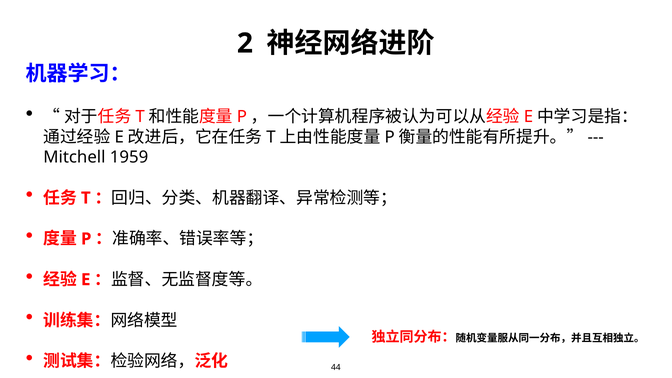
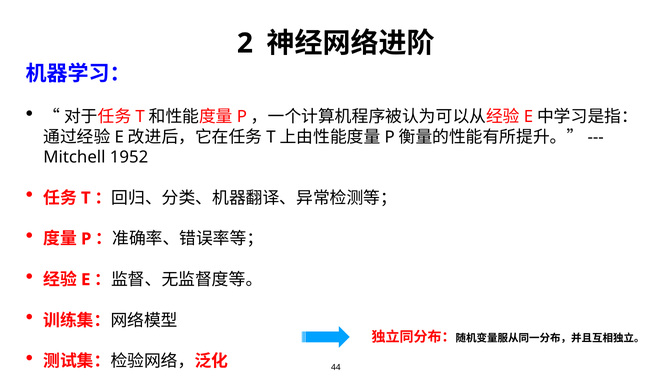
1959: 1959 -> 1952 (129, 157)
